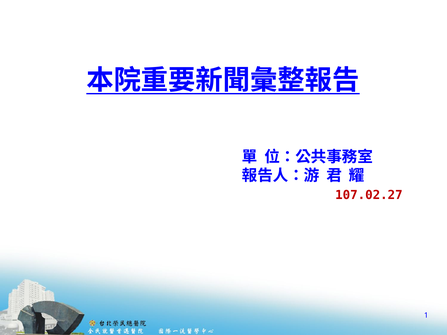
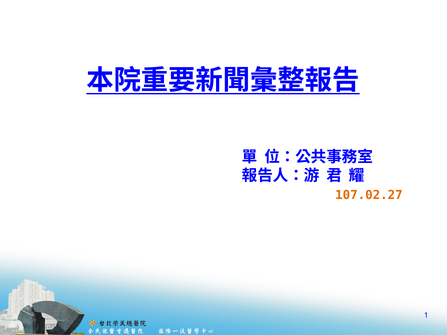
107.02.27 colour: red -> orange (369, 195)
